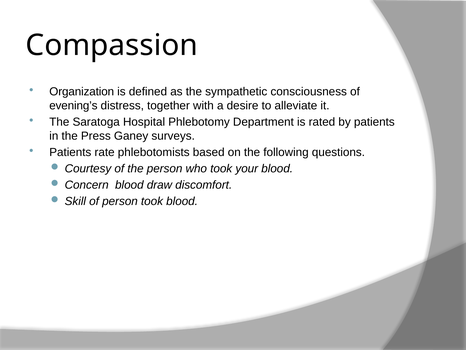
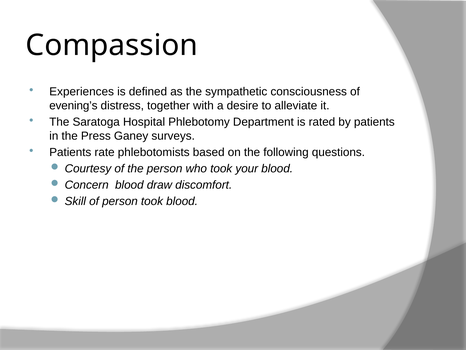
Organization: Organization -> Experiences (82, 92)
